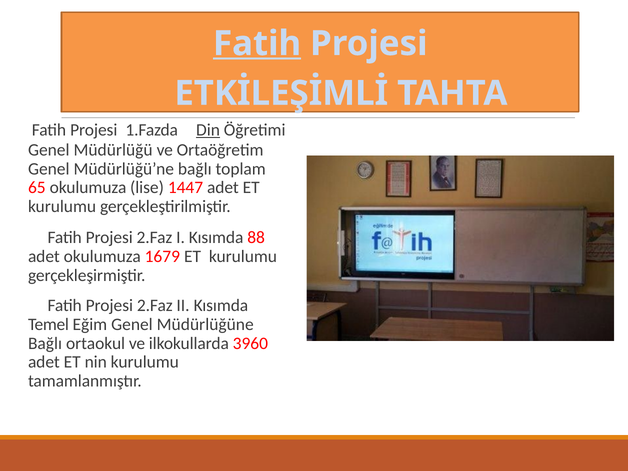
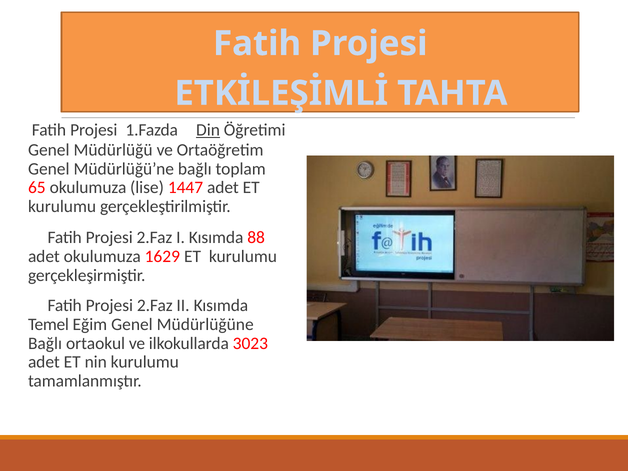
Fatih underline: present -> none (257, 44)
1679: 1679 -> 1629 (162, 256)
3960: 3960 -> 3023 (250, 343)
